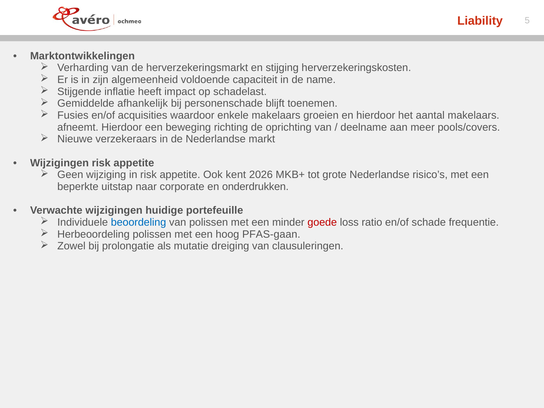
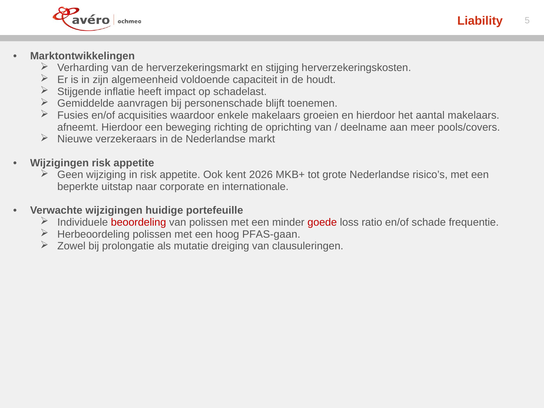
name: name -> houdt (321, 80)
afhankelijk: afhankelijk -> aanvragen (143, 103)
onderdrukken: onderdrukken -> internationale (255, 187)
beoordeling colour: blue -> red (139, 222)
